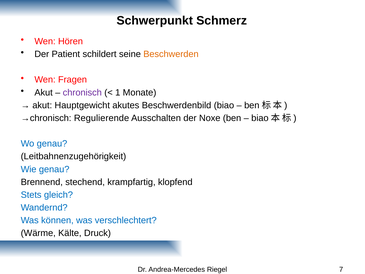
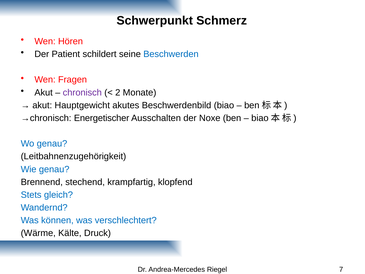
Beschwerden colour: orange -> blue (171, 54)
1: 1 -> 2 (118, 92)
Regulierende: Regulierende -> Energetischer (102, 118)
